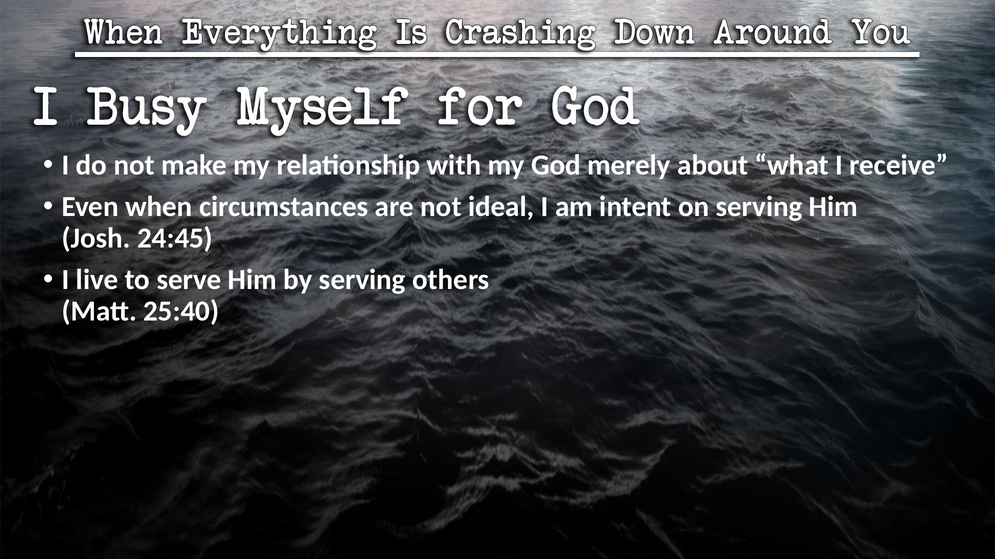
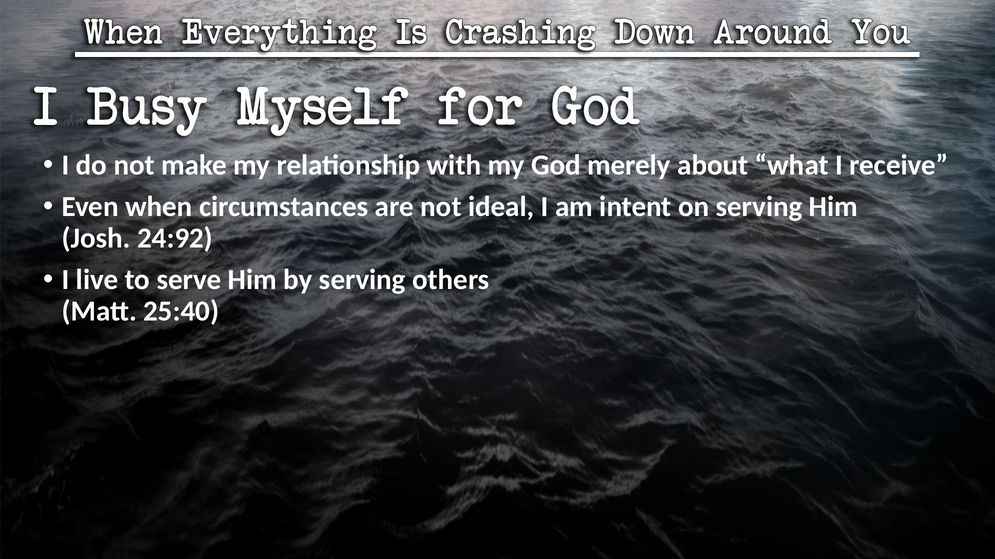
24:45: 24:45 -> 24:92 (175, 238)
